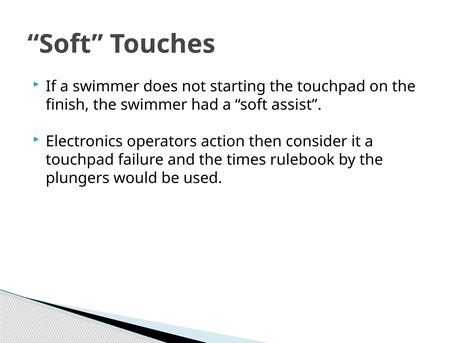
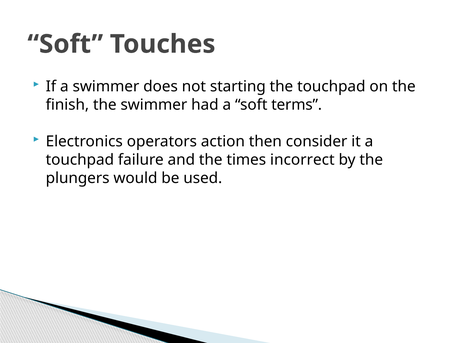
assist: assist -> terms (297, 105)
rulebook: rulebook -> incorrect (302, 160)
